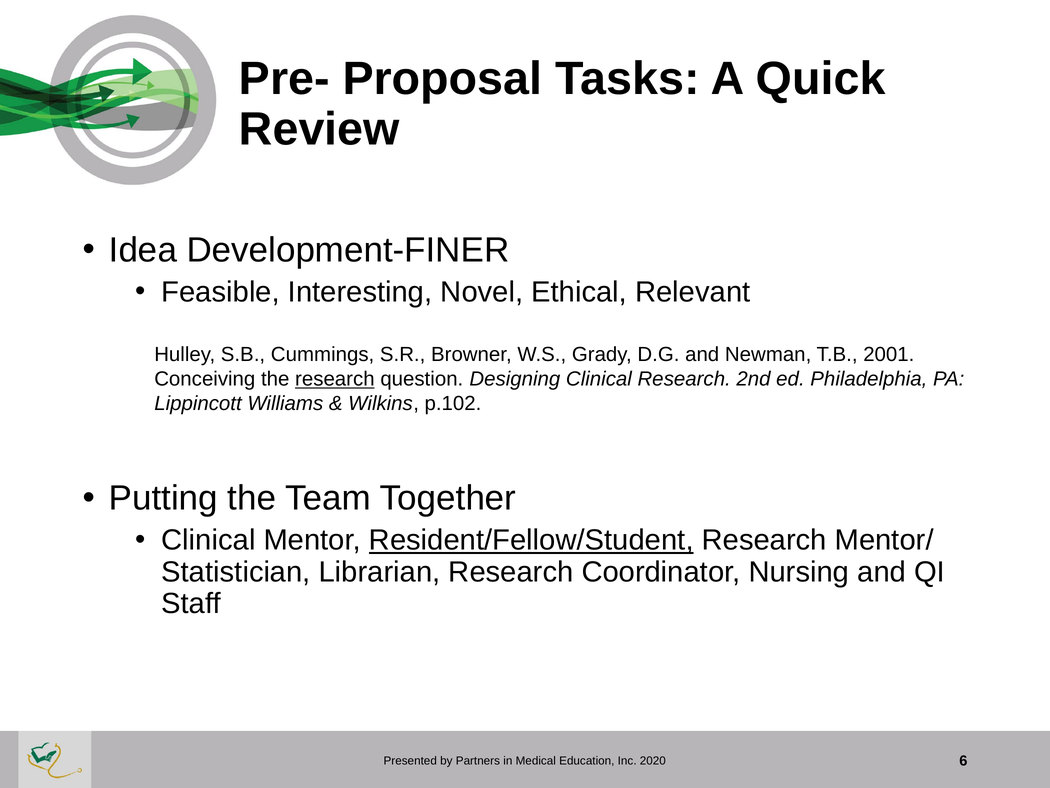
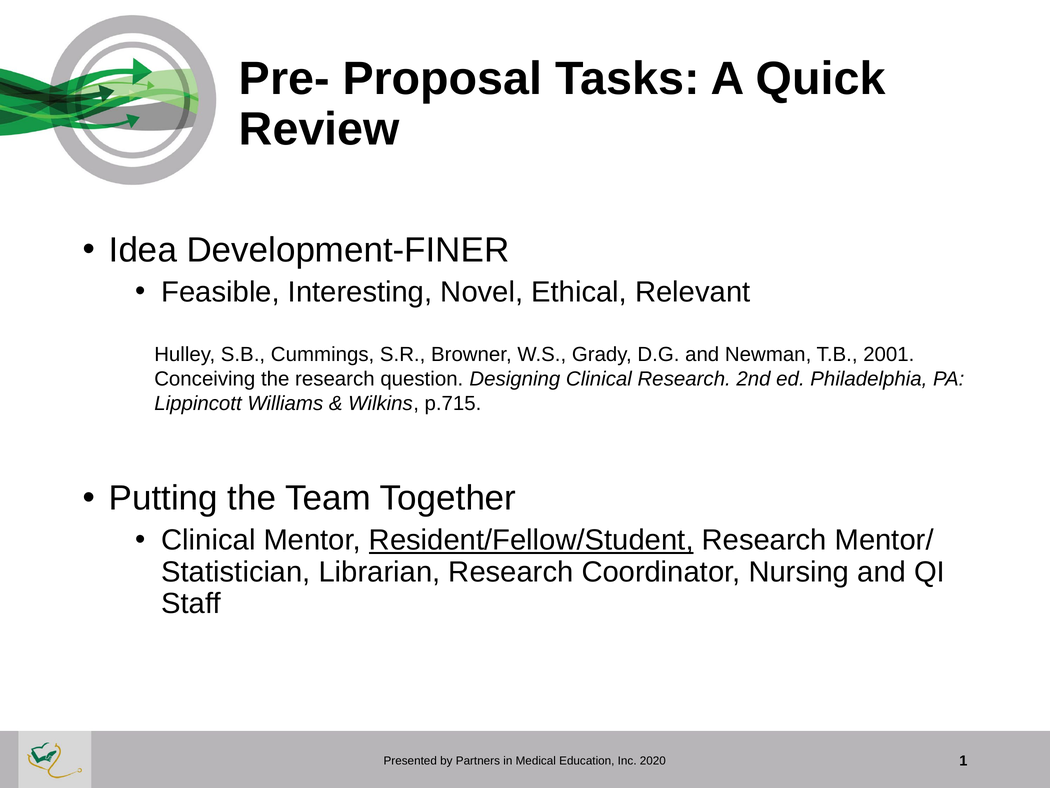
research underline: present -> none (335, 379)
p.102: p.102 -> p.715 (453, 403)
6: 6 -> 1 (963, 761)
